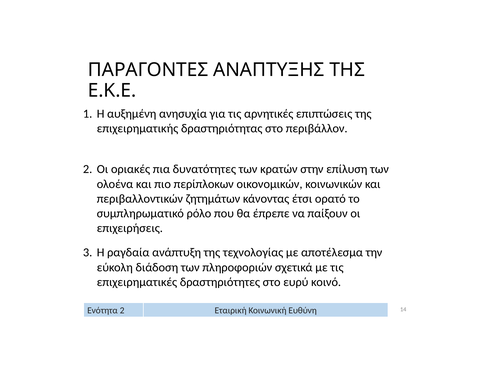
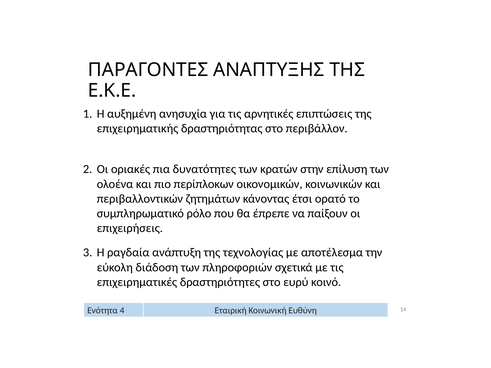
Ενότητα 2: 2 -> 4 (122, 311)
